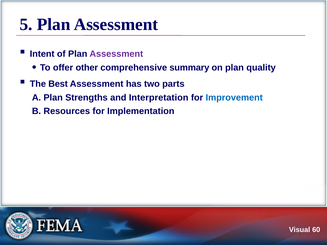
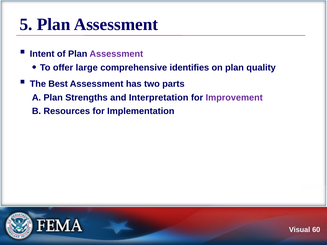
other: other -> large (87, 68)
summary: summary -> identifies (189, 68)
Improvement colour: blue -> purple (234, 98)
